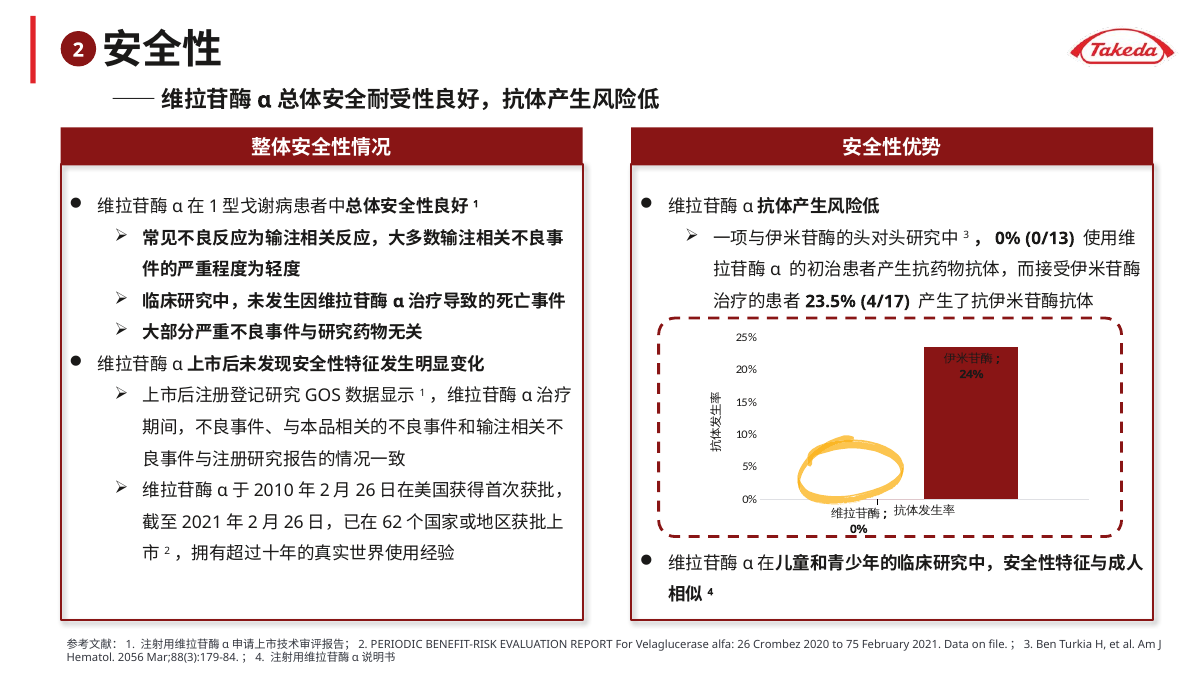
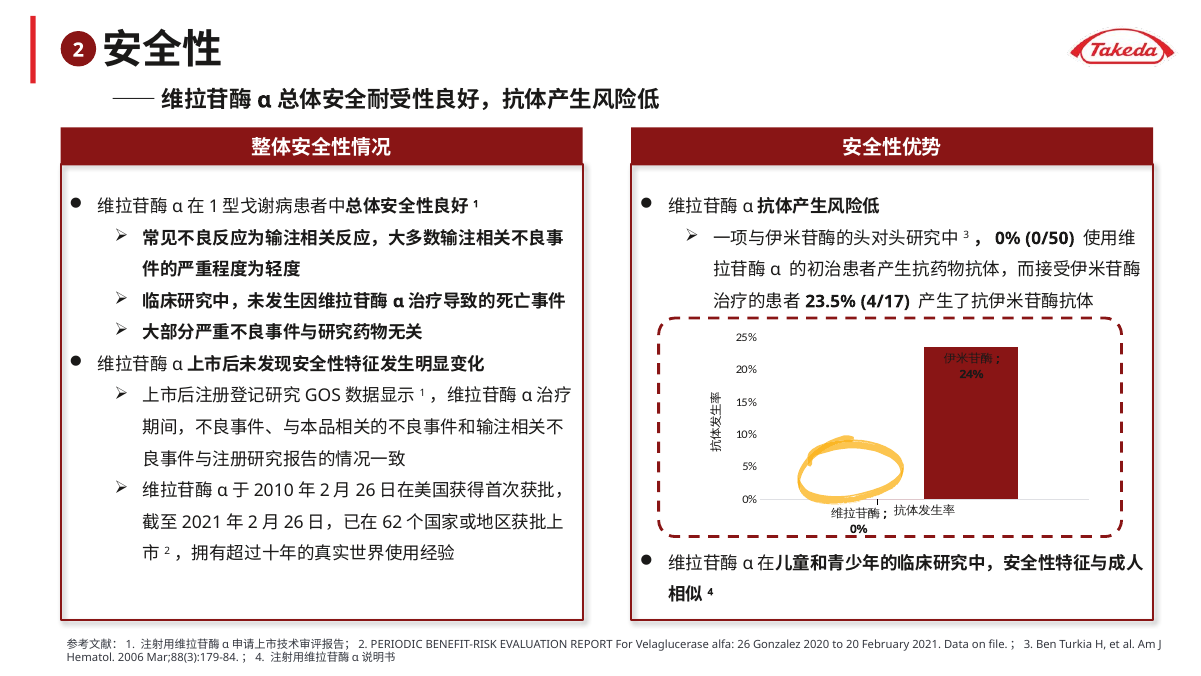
0/13: 0/13 -> 0/50 (1050, 238)
Crombez: Crombez -> Gonzalez (777, 644)
75: 75 -> 20 (853, 644)
2056: 2056 -> 2006 (131, 658)
